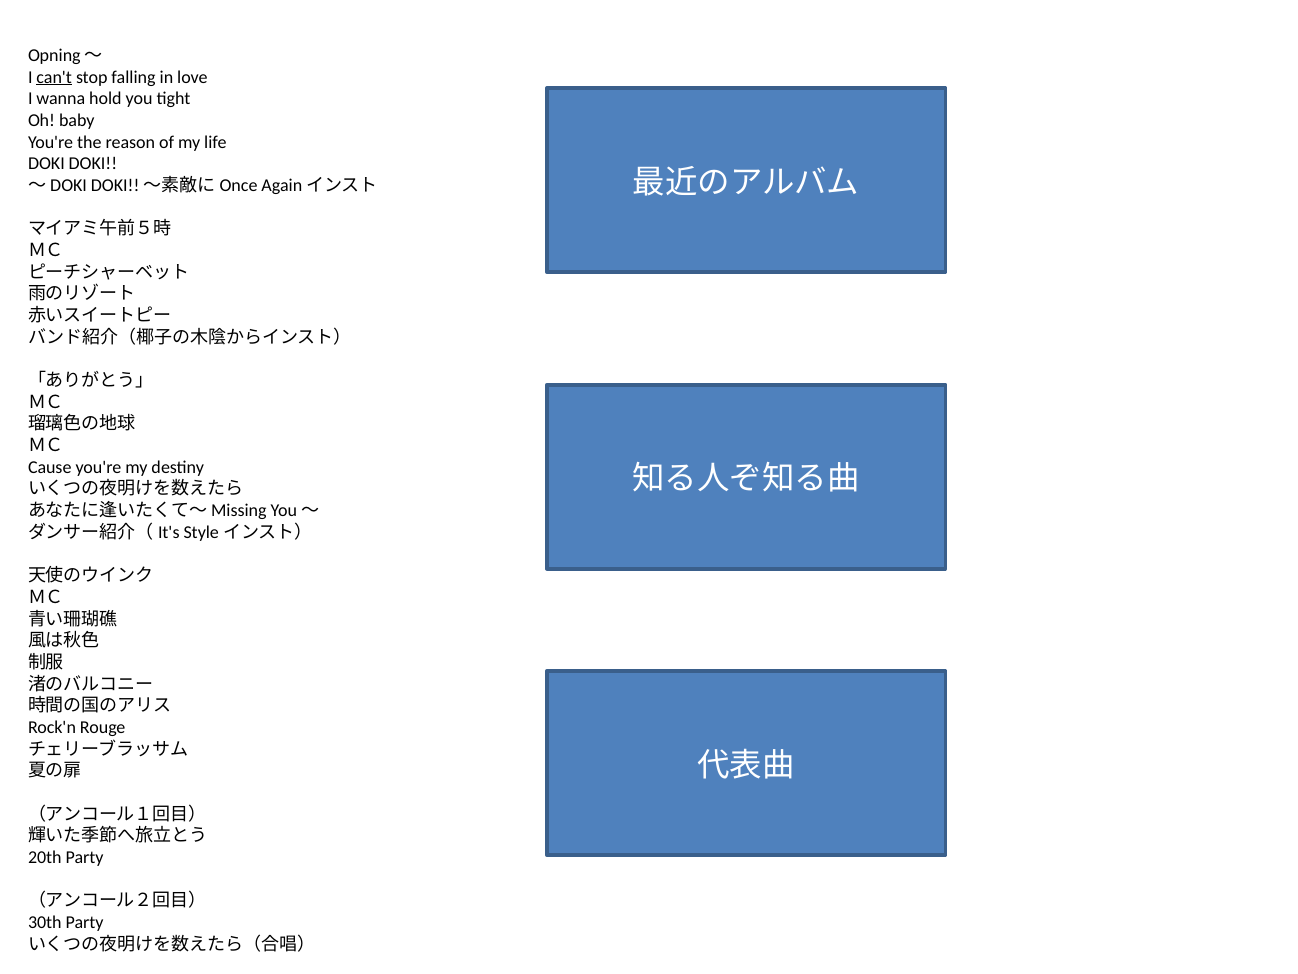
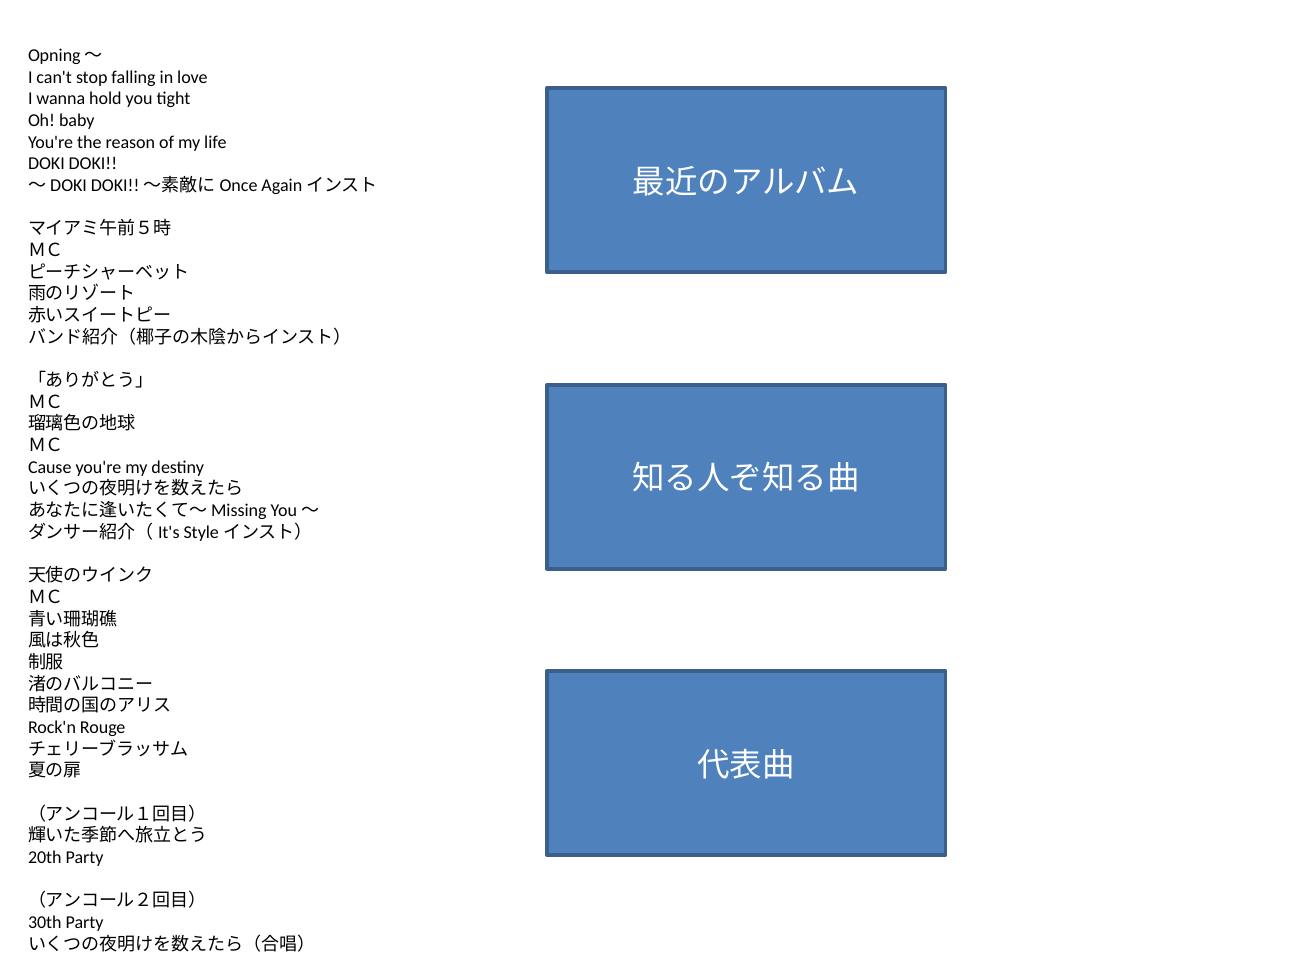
can't underline: present -> none (54, 77)
